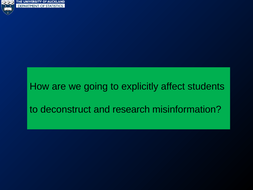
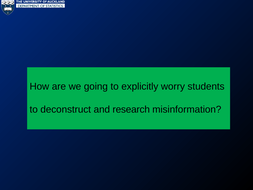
affect: affect -> worry (173, 86)
